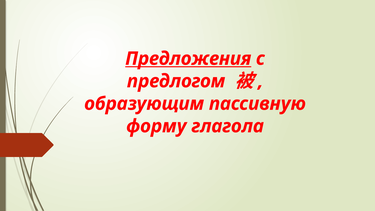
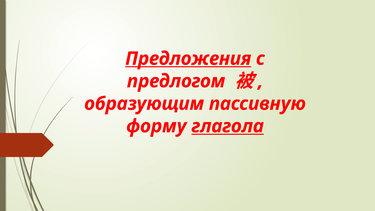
глагола underline: none -> present (228, 126)
